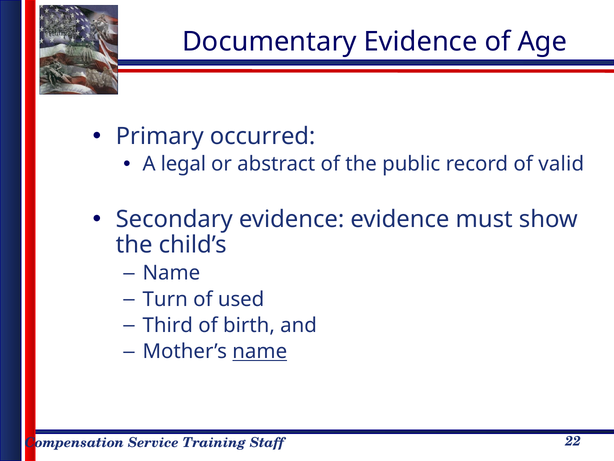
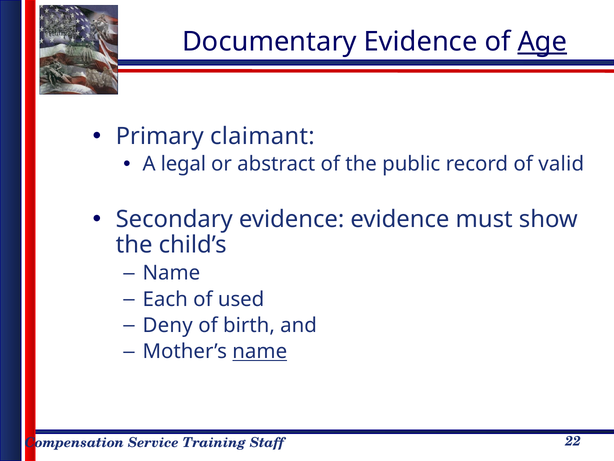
Age underline: none -> present (542, 42)
occurred: occurred -> claimant (262, 136)
Turn: Turn -> Each (165, 299)
Third: Third -> Deny (168, 325)
